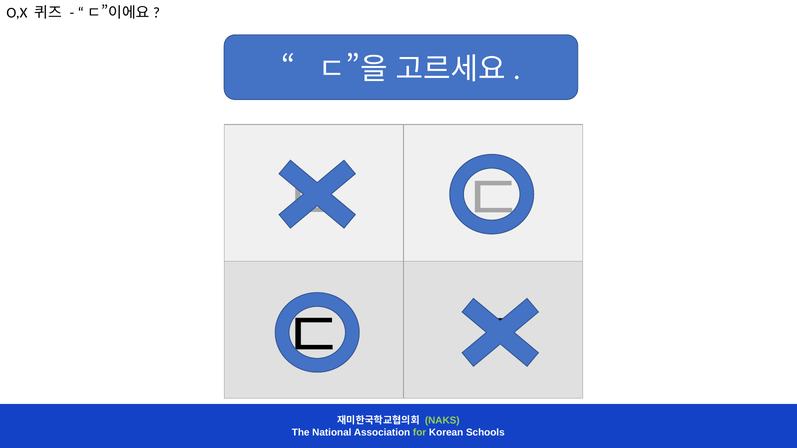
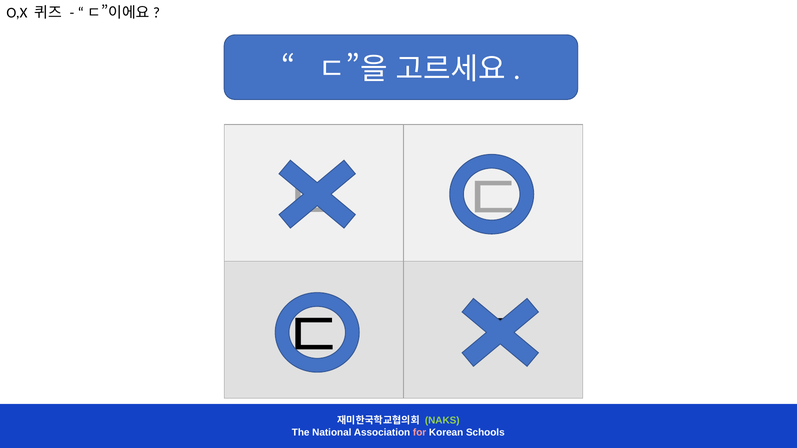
for colour: light green -> pink (420, 433)
